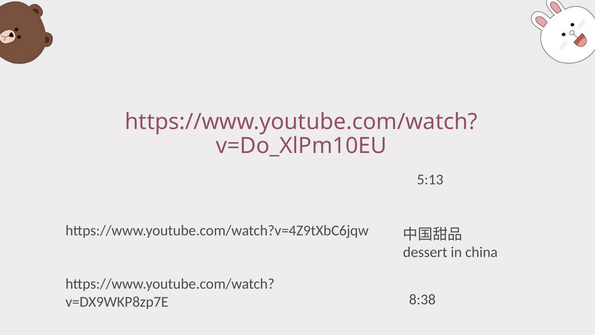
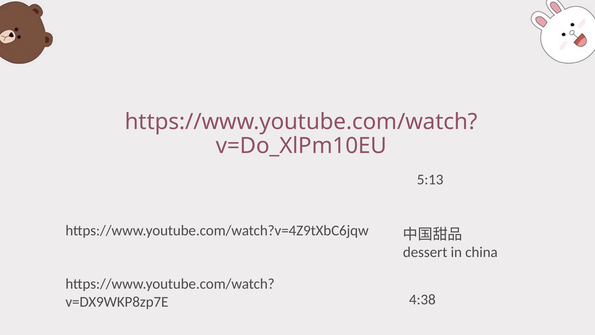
8:38: 8:38 -> 4:38 (422, 299)
